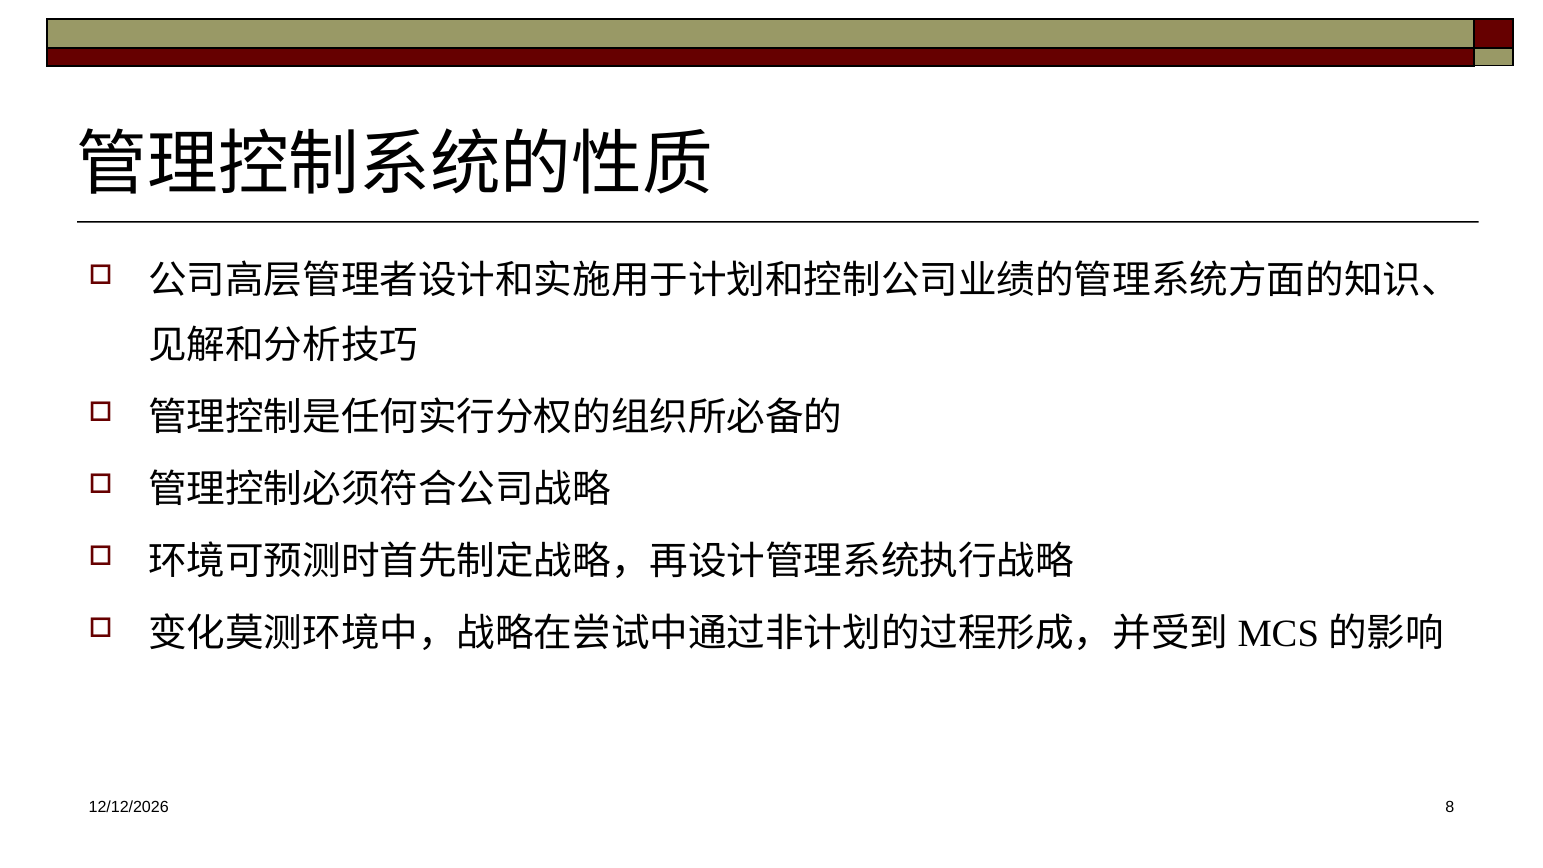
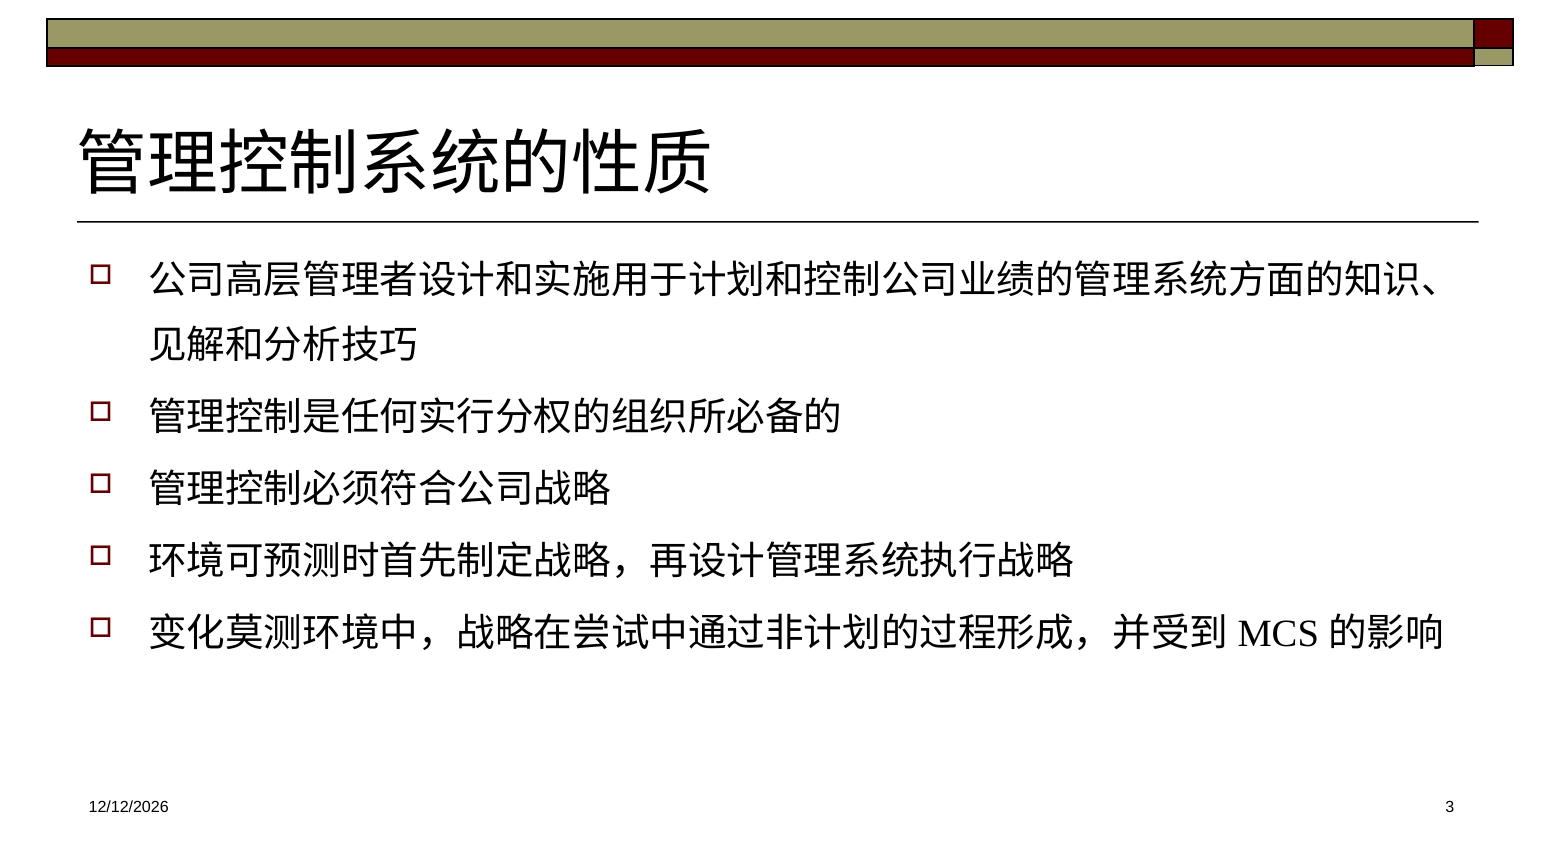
8: 8 -> 3 (1450, 807)
